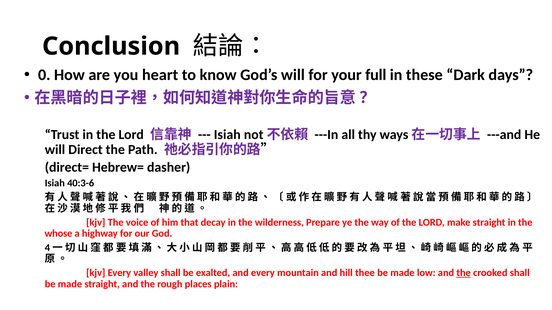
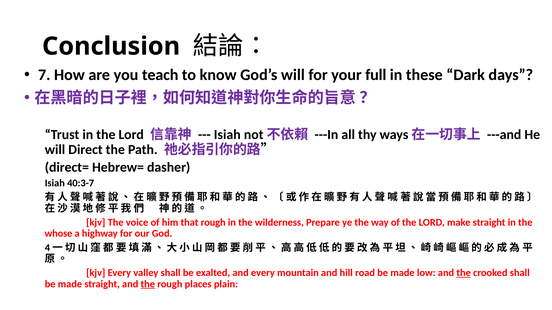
0: 0 -> 7 (44, 75)
heart: heart -> teach (160, 75)
40:3-6: 40:3-6 -> 40:3-7 (81, 184)
that decay: decay -> rough (213, 223)
thee: thee -> road (365, 273)
the underline: none -> present (148, 284)
